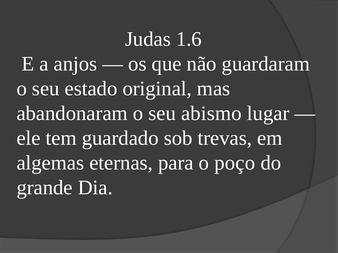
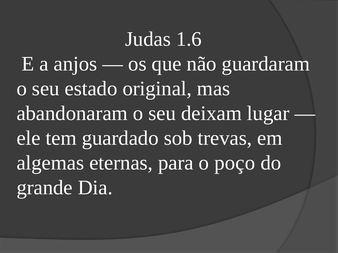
abismo: abismo -> deixam (211, 114)
